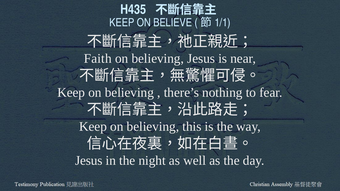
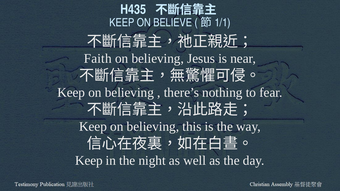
Jesus: Jesus -> Keep (89, 161)
